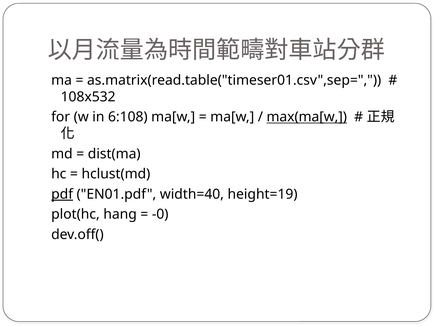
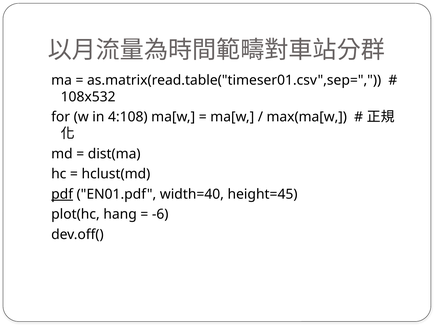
6:108: 6:108 -> 4:108 (128, 117)
max(ma[w underline: present -> none (307, 117)
height=19: height=19 -> height=45 (263, 194)
-0: -0 -> -6 (160, 214)
